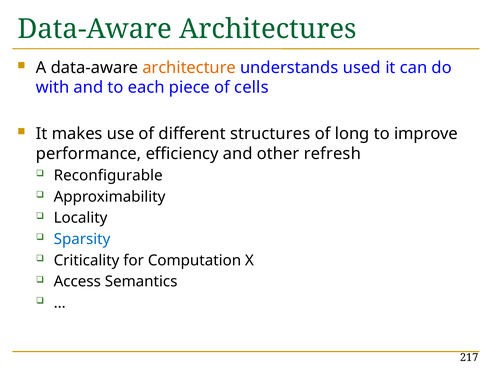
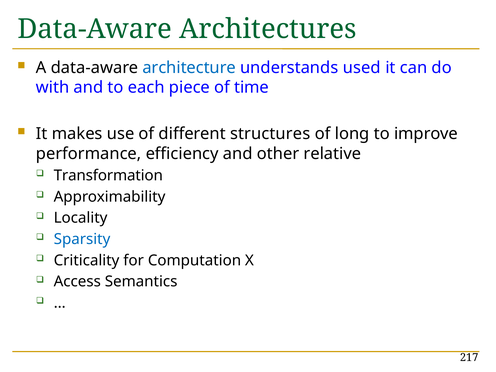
architecture colour: orange -> blue (189, 68)
cells: cells -> time (252, 88)
refresh: refresh -> relative (332, 154)
Reconfigurable: Reconfigurable -> Transformation (108, 176)
